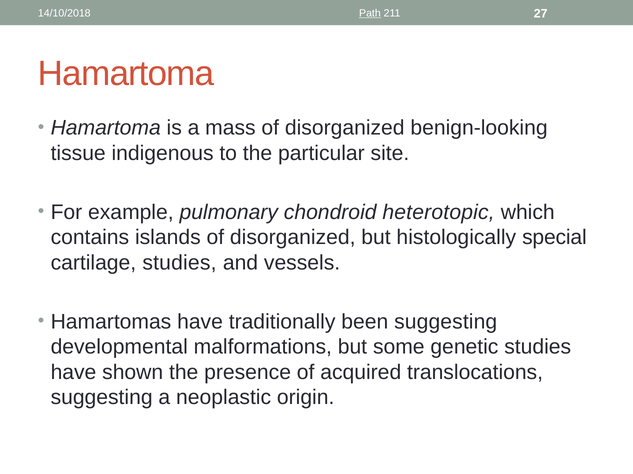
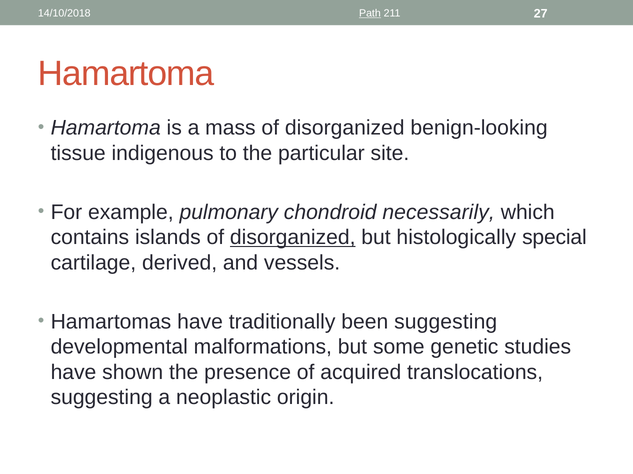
heterotopic: heterotopic -> necessarily (439, 212)
disorganized underline: none -> present (293, 238)
cartilage studies: studies -> derived (180, 263)
